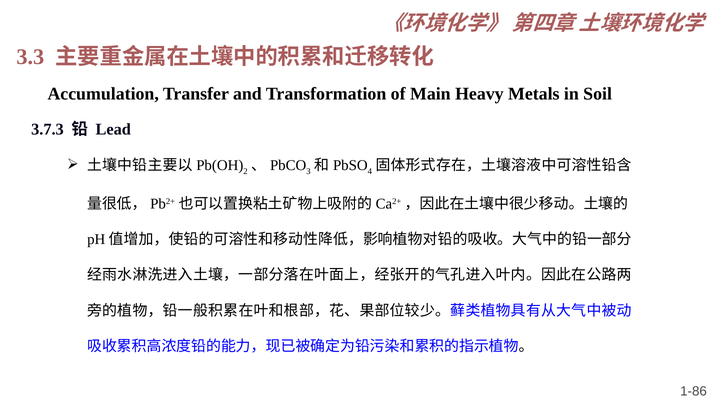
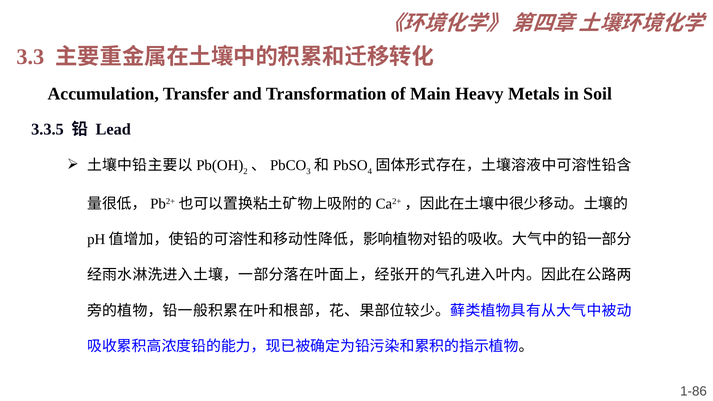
3.7.3: 3.7.3 -> 3.3.5 (47, 129)
